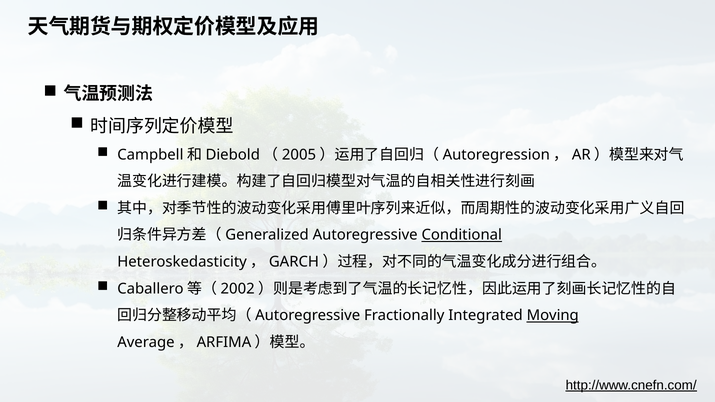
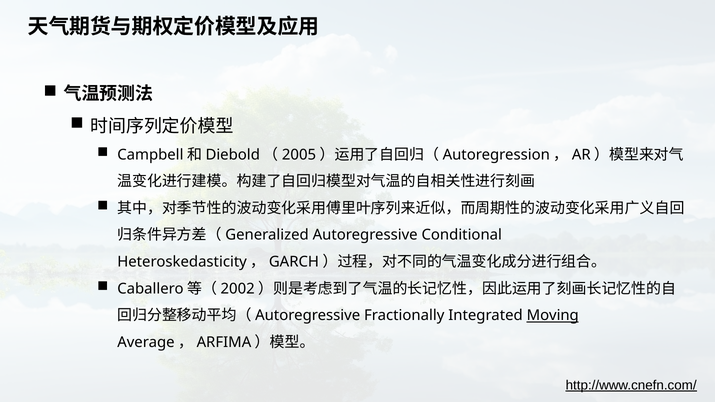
Conditional underline: present -> none (462, 235)
